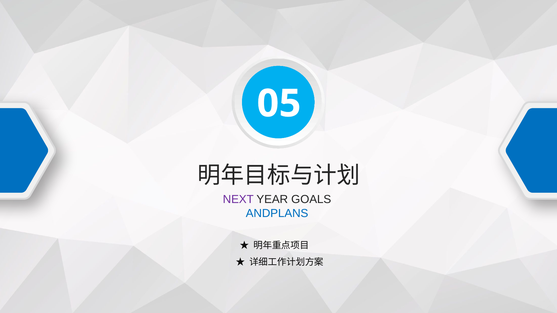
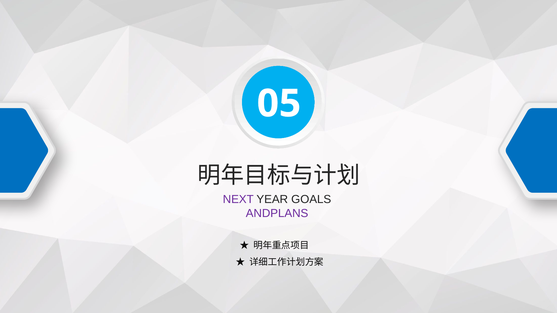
ANDPLANS colour: blue -> purple (277, 213)
